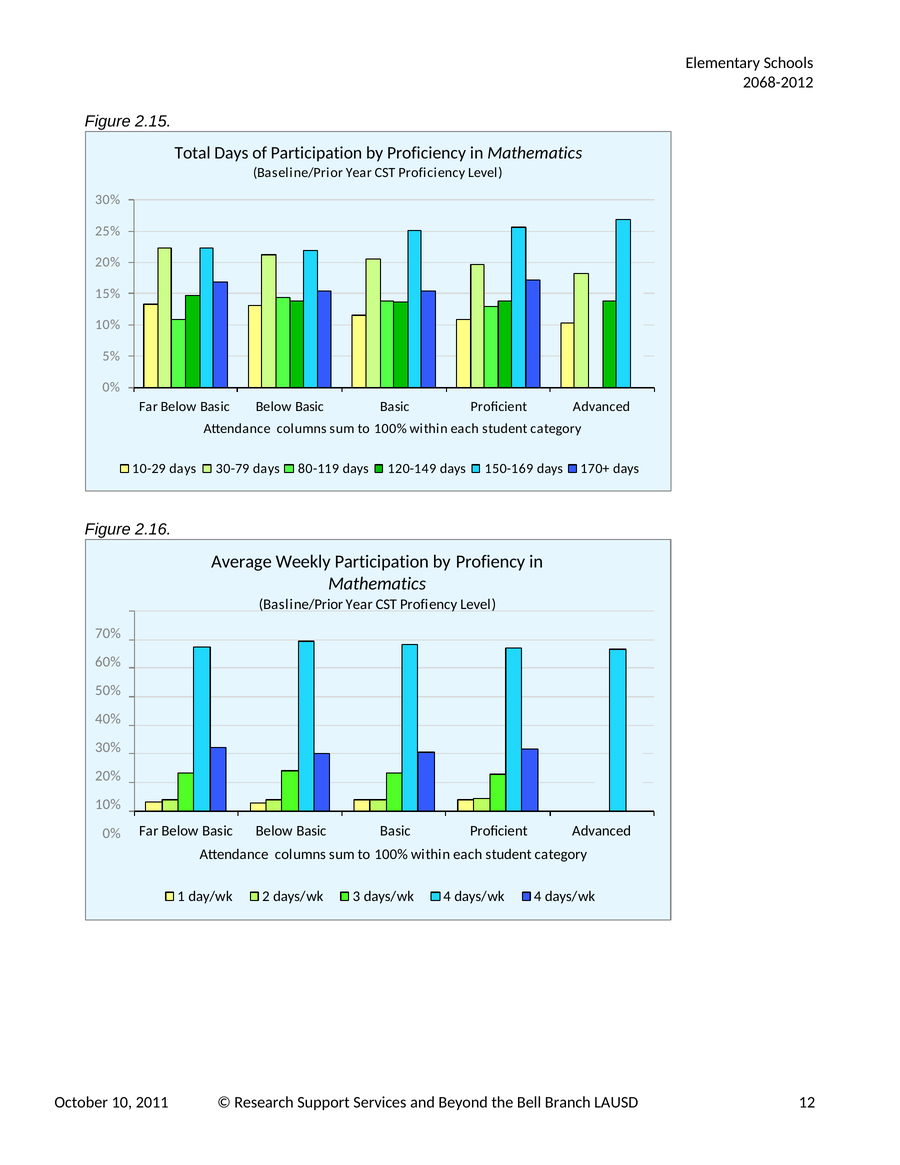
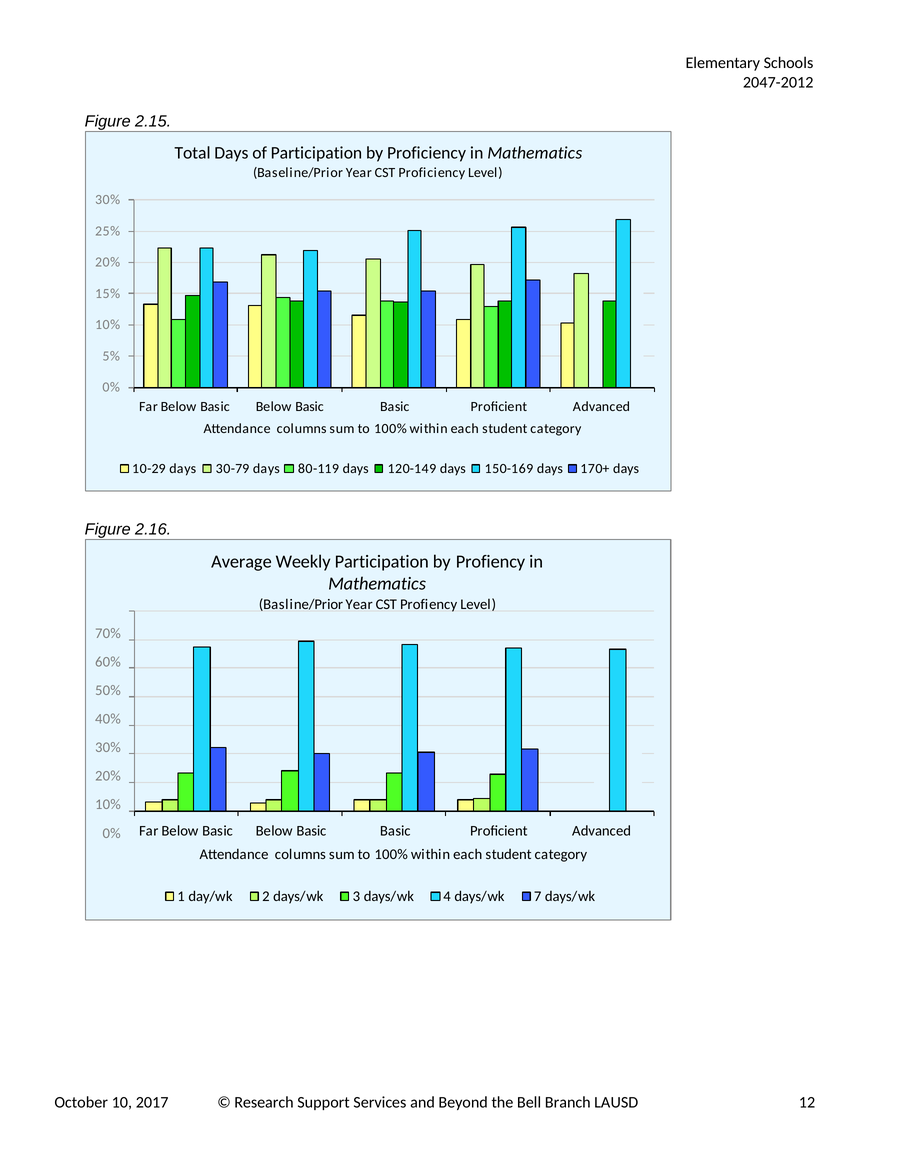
2068-2012: 2068-2012 -> 2047-2012 (778, 83)
4 days/wk 4: 4 -> 7 (538, 896)
2011: 2011 -> 2017 (152, 1102)
